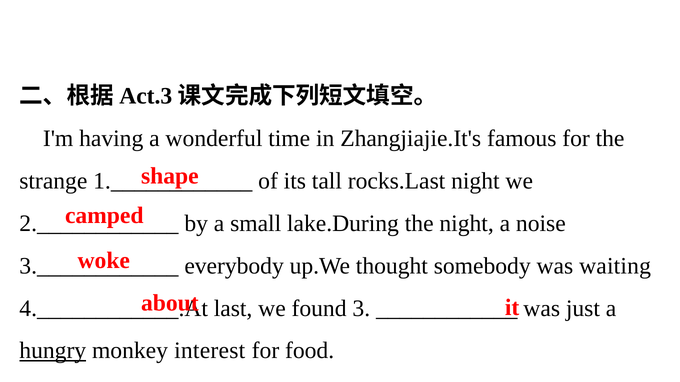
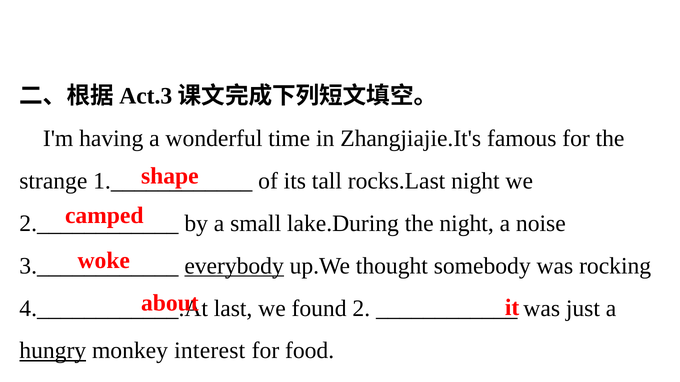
everybody underline: none -> present (234, 266)
waiting: waiting -> rocking (615, 266)
3: 3 -> 2 (361, 309)
